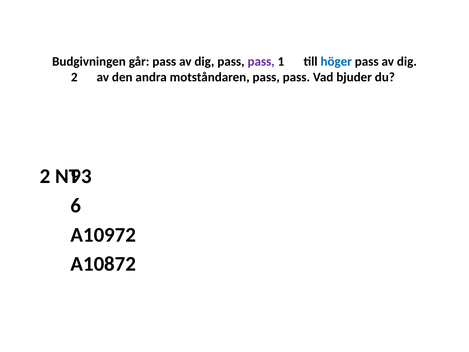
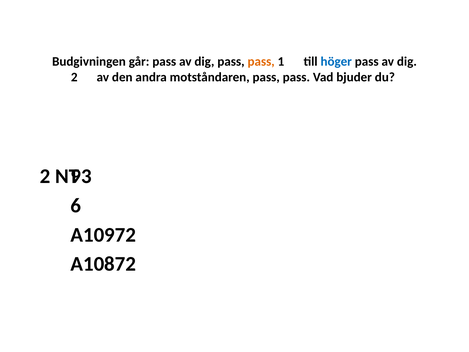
pass colour: purple -> orange (261, 61)
